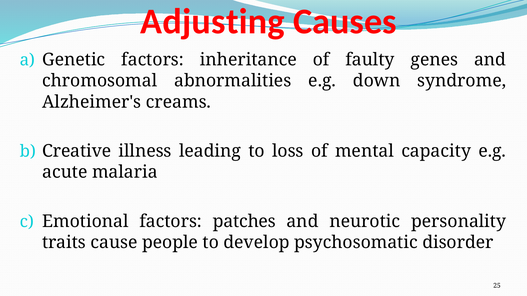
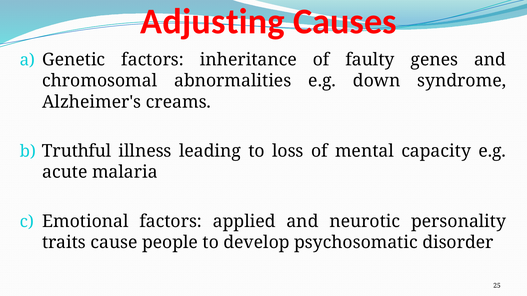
Creative: Creative -> Truthful (77, 151)
patches: patches -> applied (244, 222)
